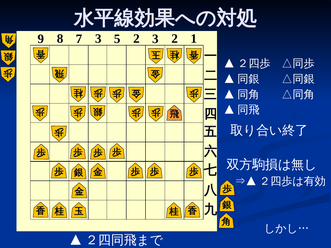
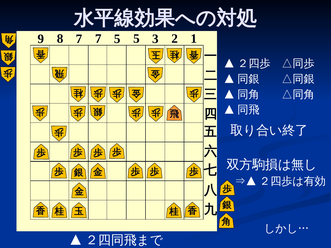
7 3: 3 -> 7 (98, 39)
5 2: 2 -> 5 (136, 39)
